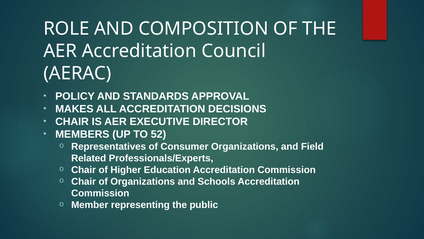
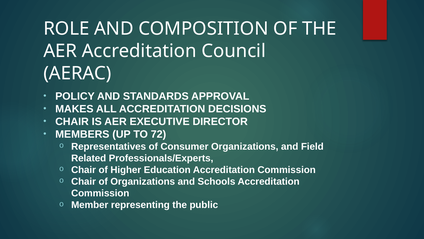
52: 52 -> 72 (158, 134)
